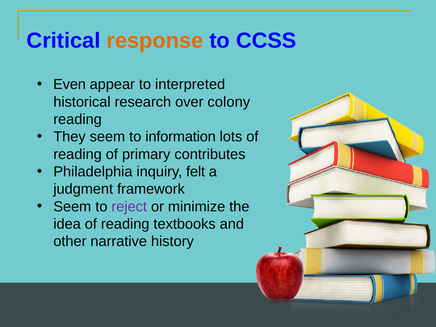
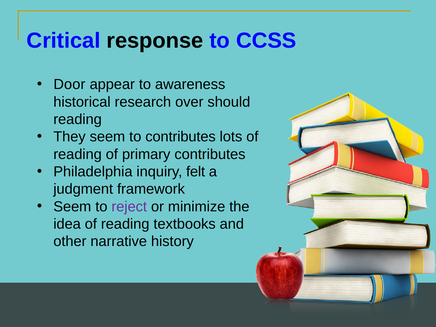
response colour: orange -> black (155, 41)
Even: Even -> Door (69, 85)
interpreted: interpreted -> awareness (190, 85)
colony: colony -> should (229, 102)
to information: information -> contributes (181, 137)
